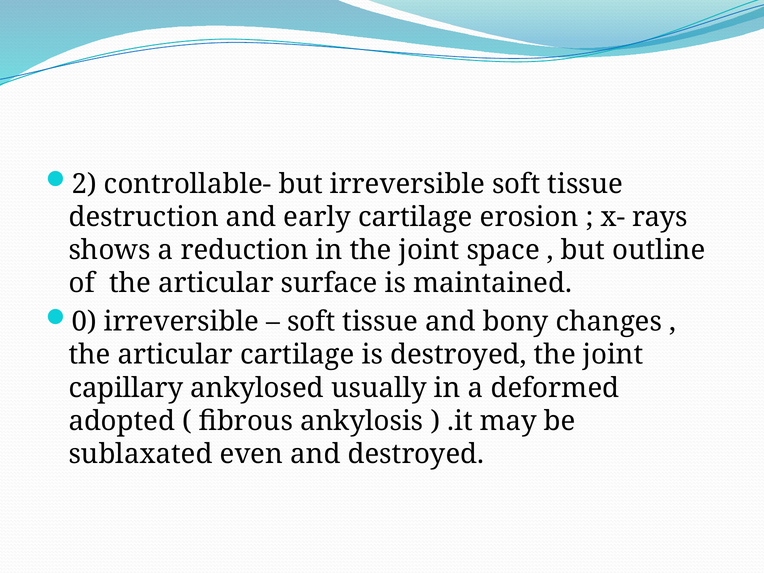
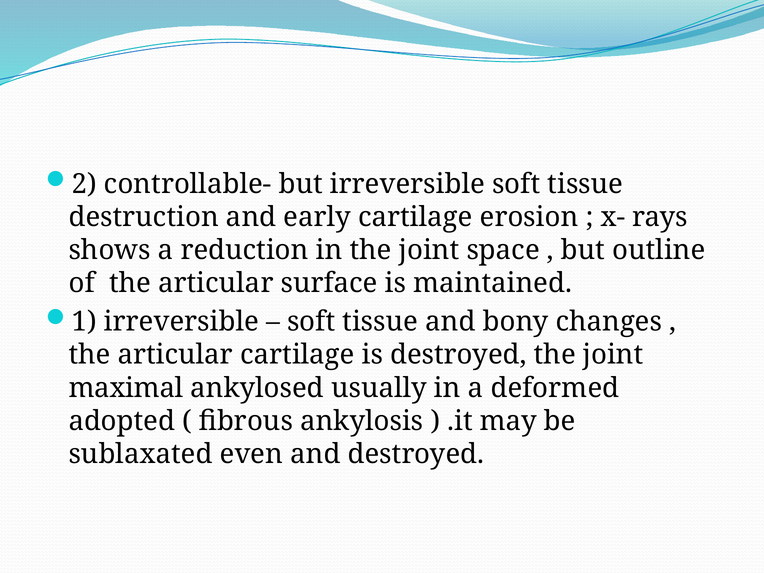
0: 0 -> 1 (84, 322)
capillary: capillary -> maximal (126, 388)
